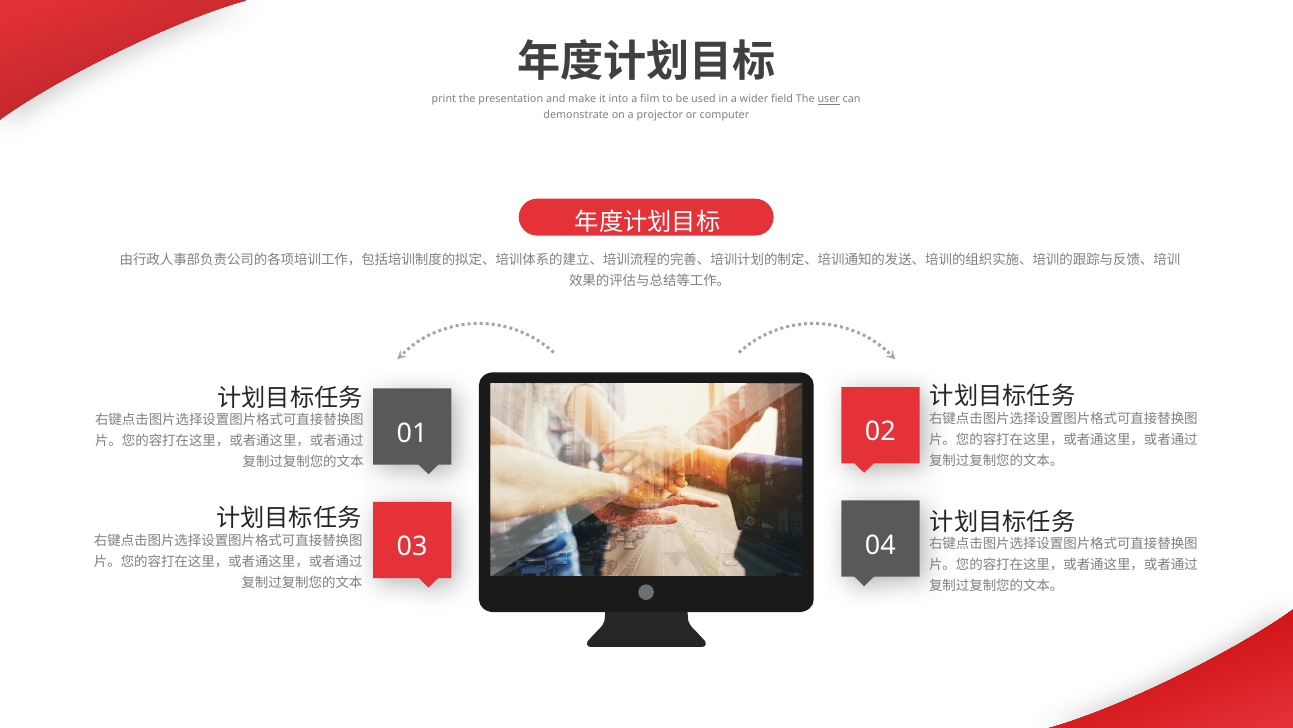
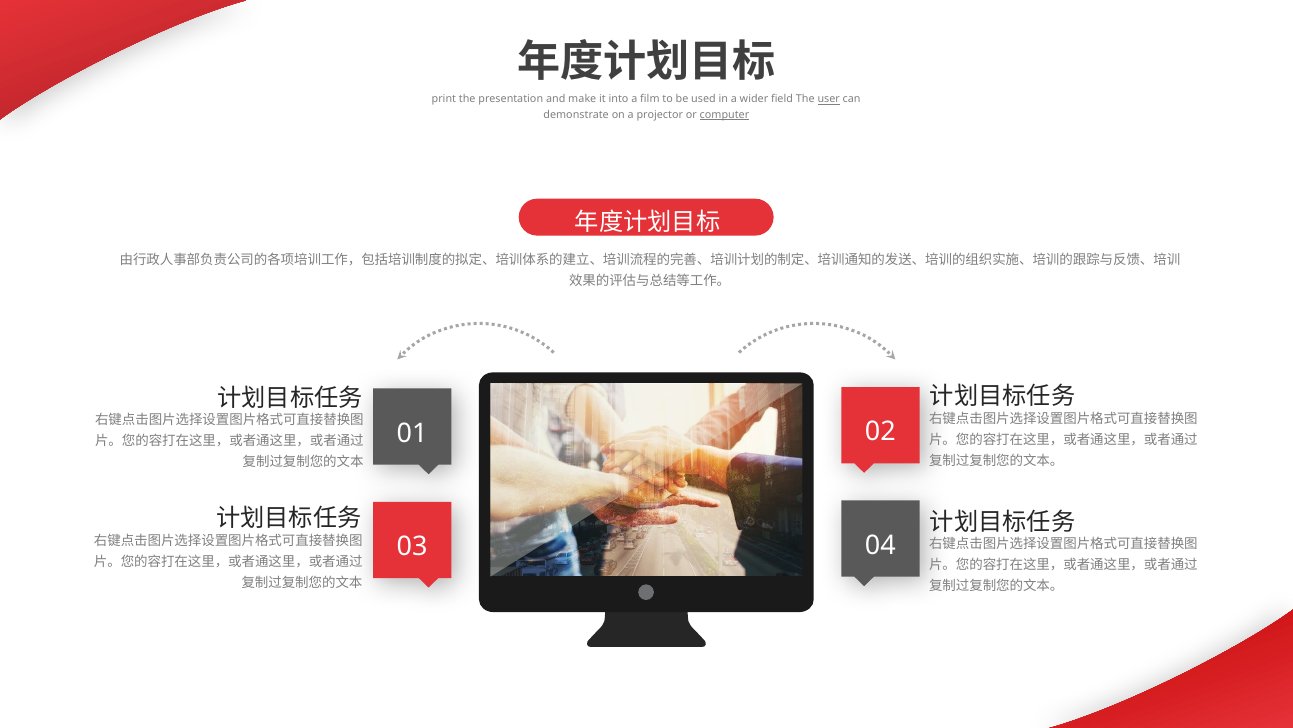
computer underline: none -> present (724, 115)
